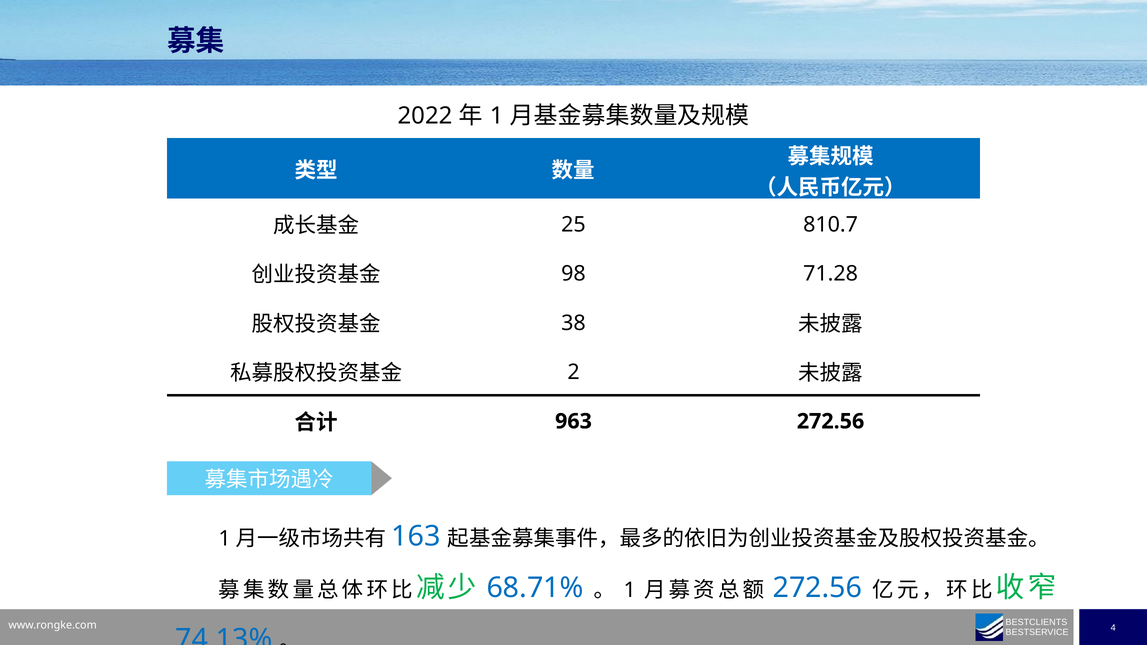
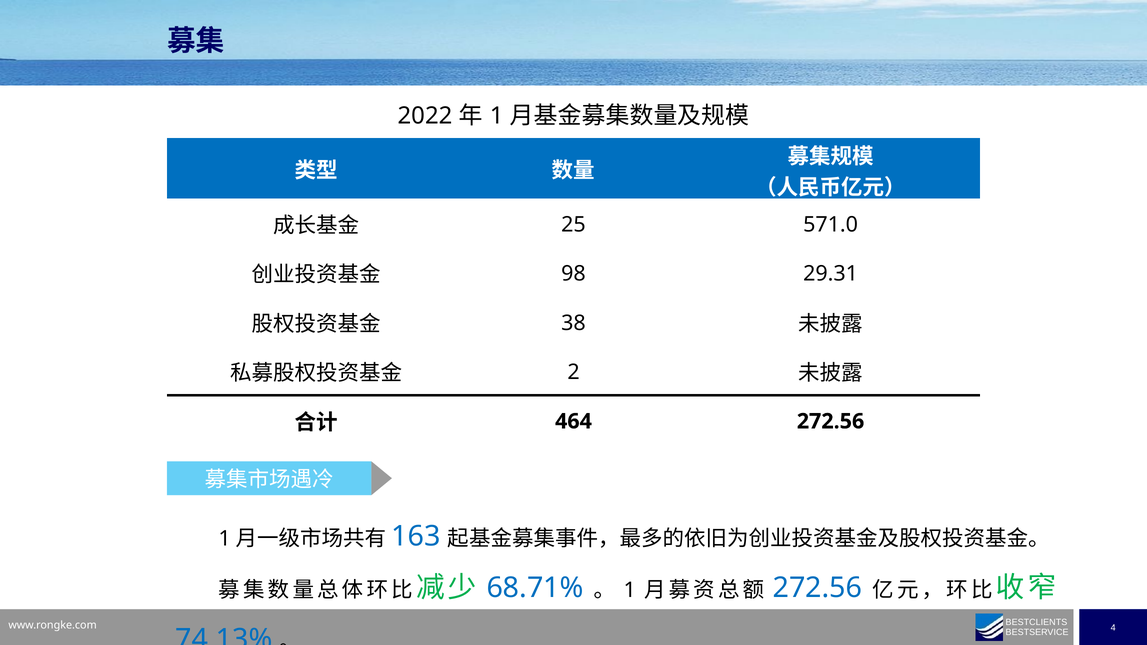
810.7: 810.7 -> 571.0 (831, 225)
71.28: 71.28 -> 29.31 (831, 274)
963: 963 -> 464 (573, 421)
